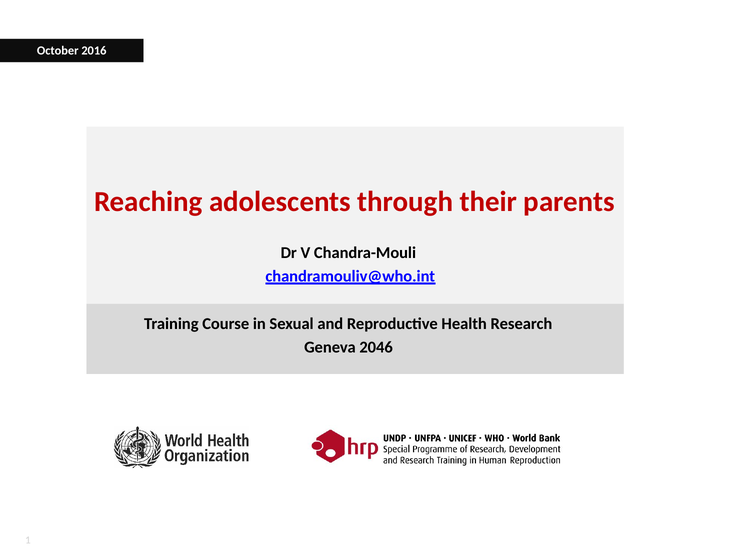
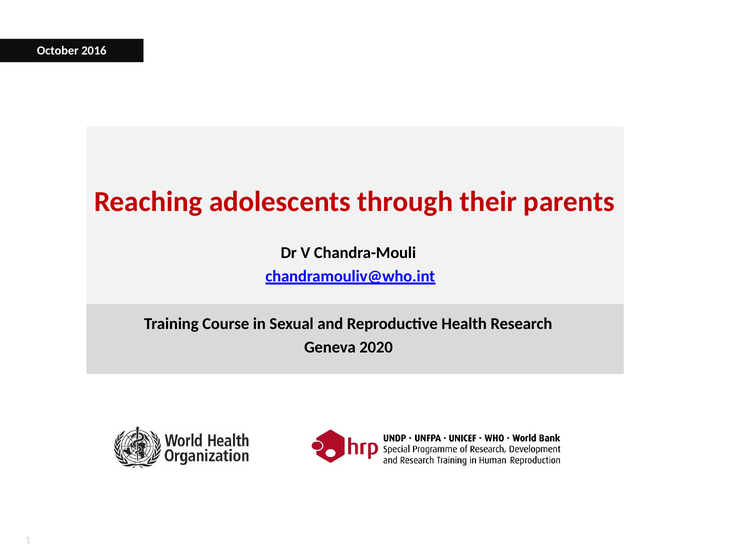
2046: 2046 -> 2020 (376, 347)
